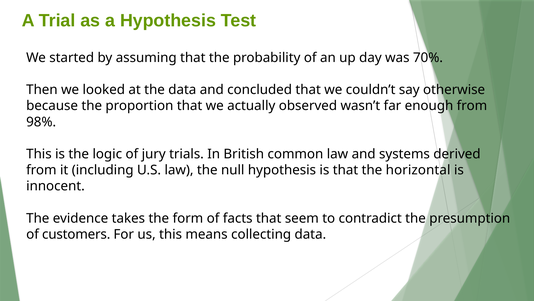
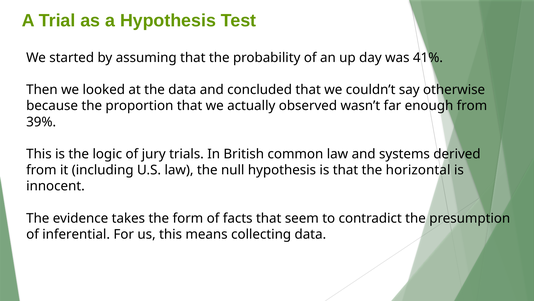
70%: 70% -> 41% (428, 58)
98%: 98% -> 39% (41, 122)
customers: customers -> inferential (76, 234)
